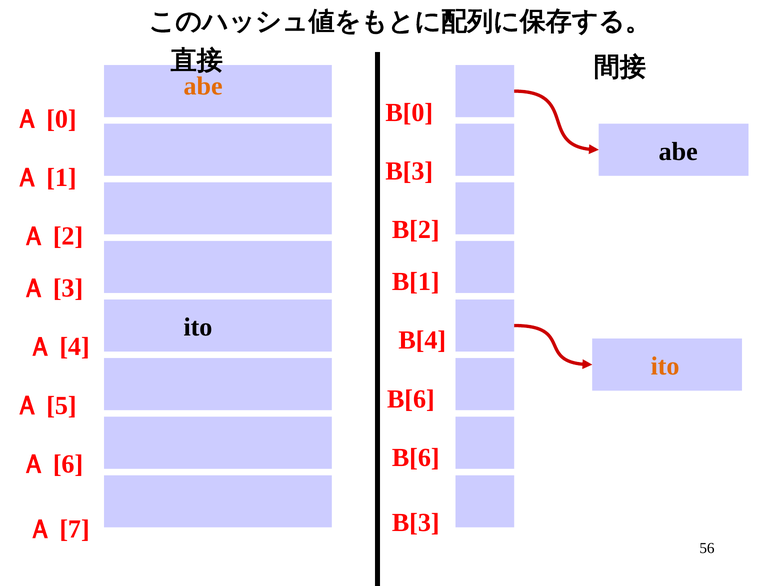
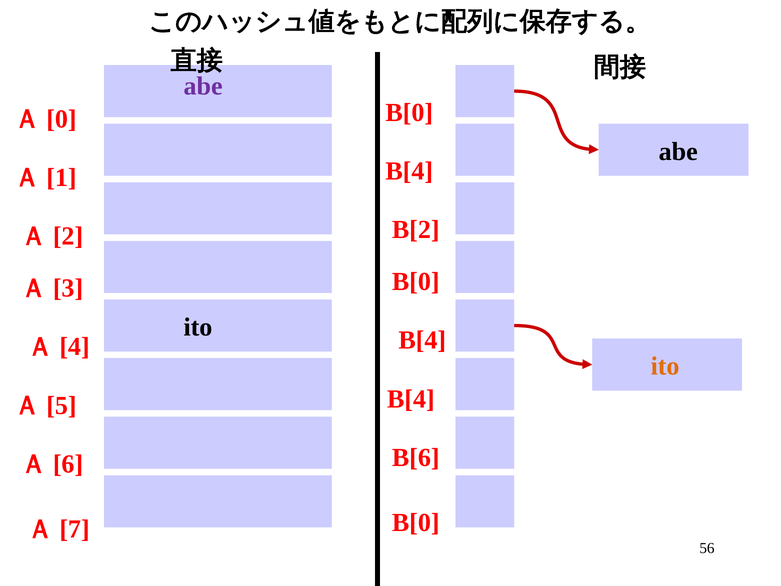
abe colour: orange -> purple (203, 86)
B[3: B[3 -> B[4 (409, 171)
B[1: B[1 -> B[0 (416, 282)
B[6: B[6 -> B[4 (411, 399)
B[3: B[3 -> B[0 (416, 522)
